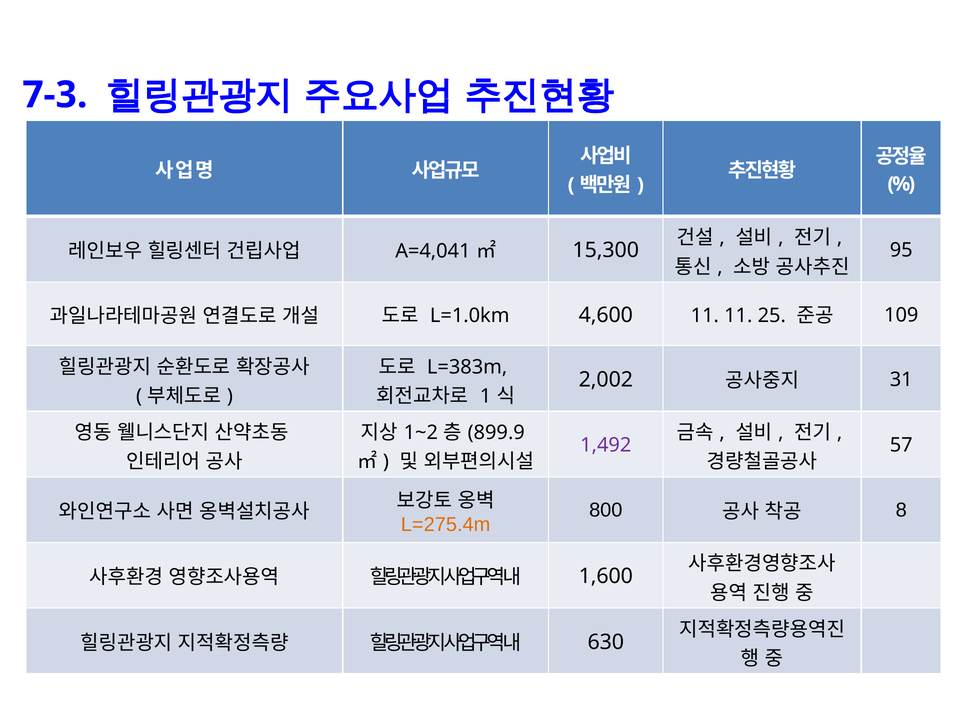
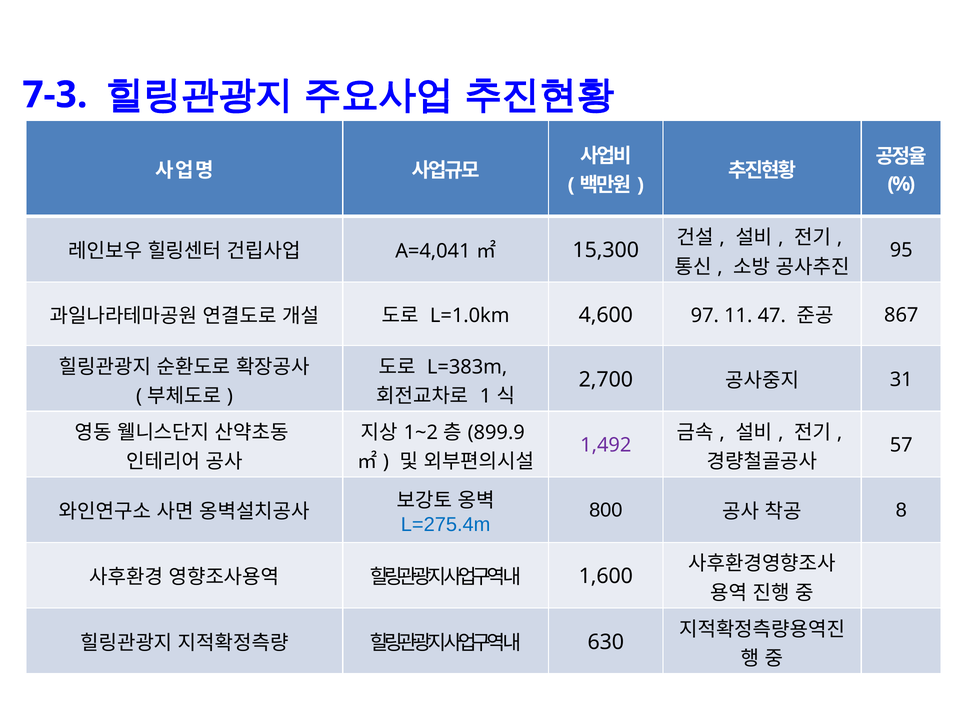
4,600 11: 11 -> 97 (705, 316)
25: 25 -> 47 (772, 316)
109: 109 -> 867 (901, 315)
2,002: 2,002 -> 2,700 (606, 379)
L=275.4m colour: orange -> blue (446, 524)
